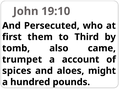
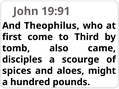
19:10: 19:10 -> 19:91 (56, 11)
Persecuted: Persecuted -> Theophilus (52, 26)
them: them -> come (40, 37)
trumpet: trumpet -> disciples (22, 60)
account: account -> scourge (81, 60)
